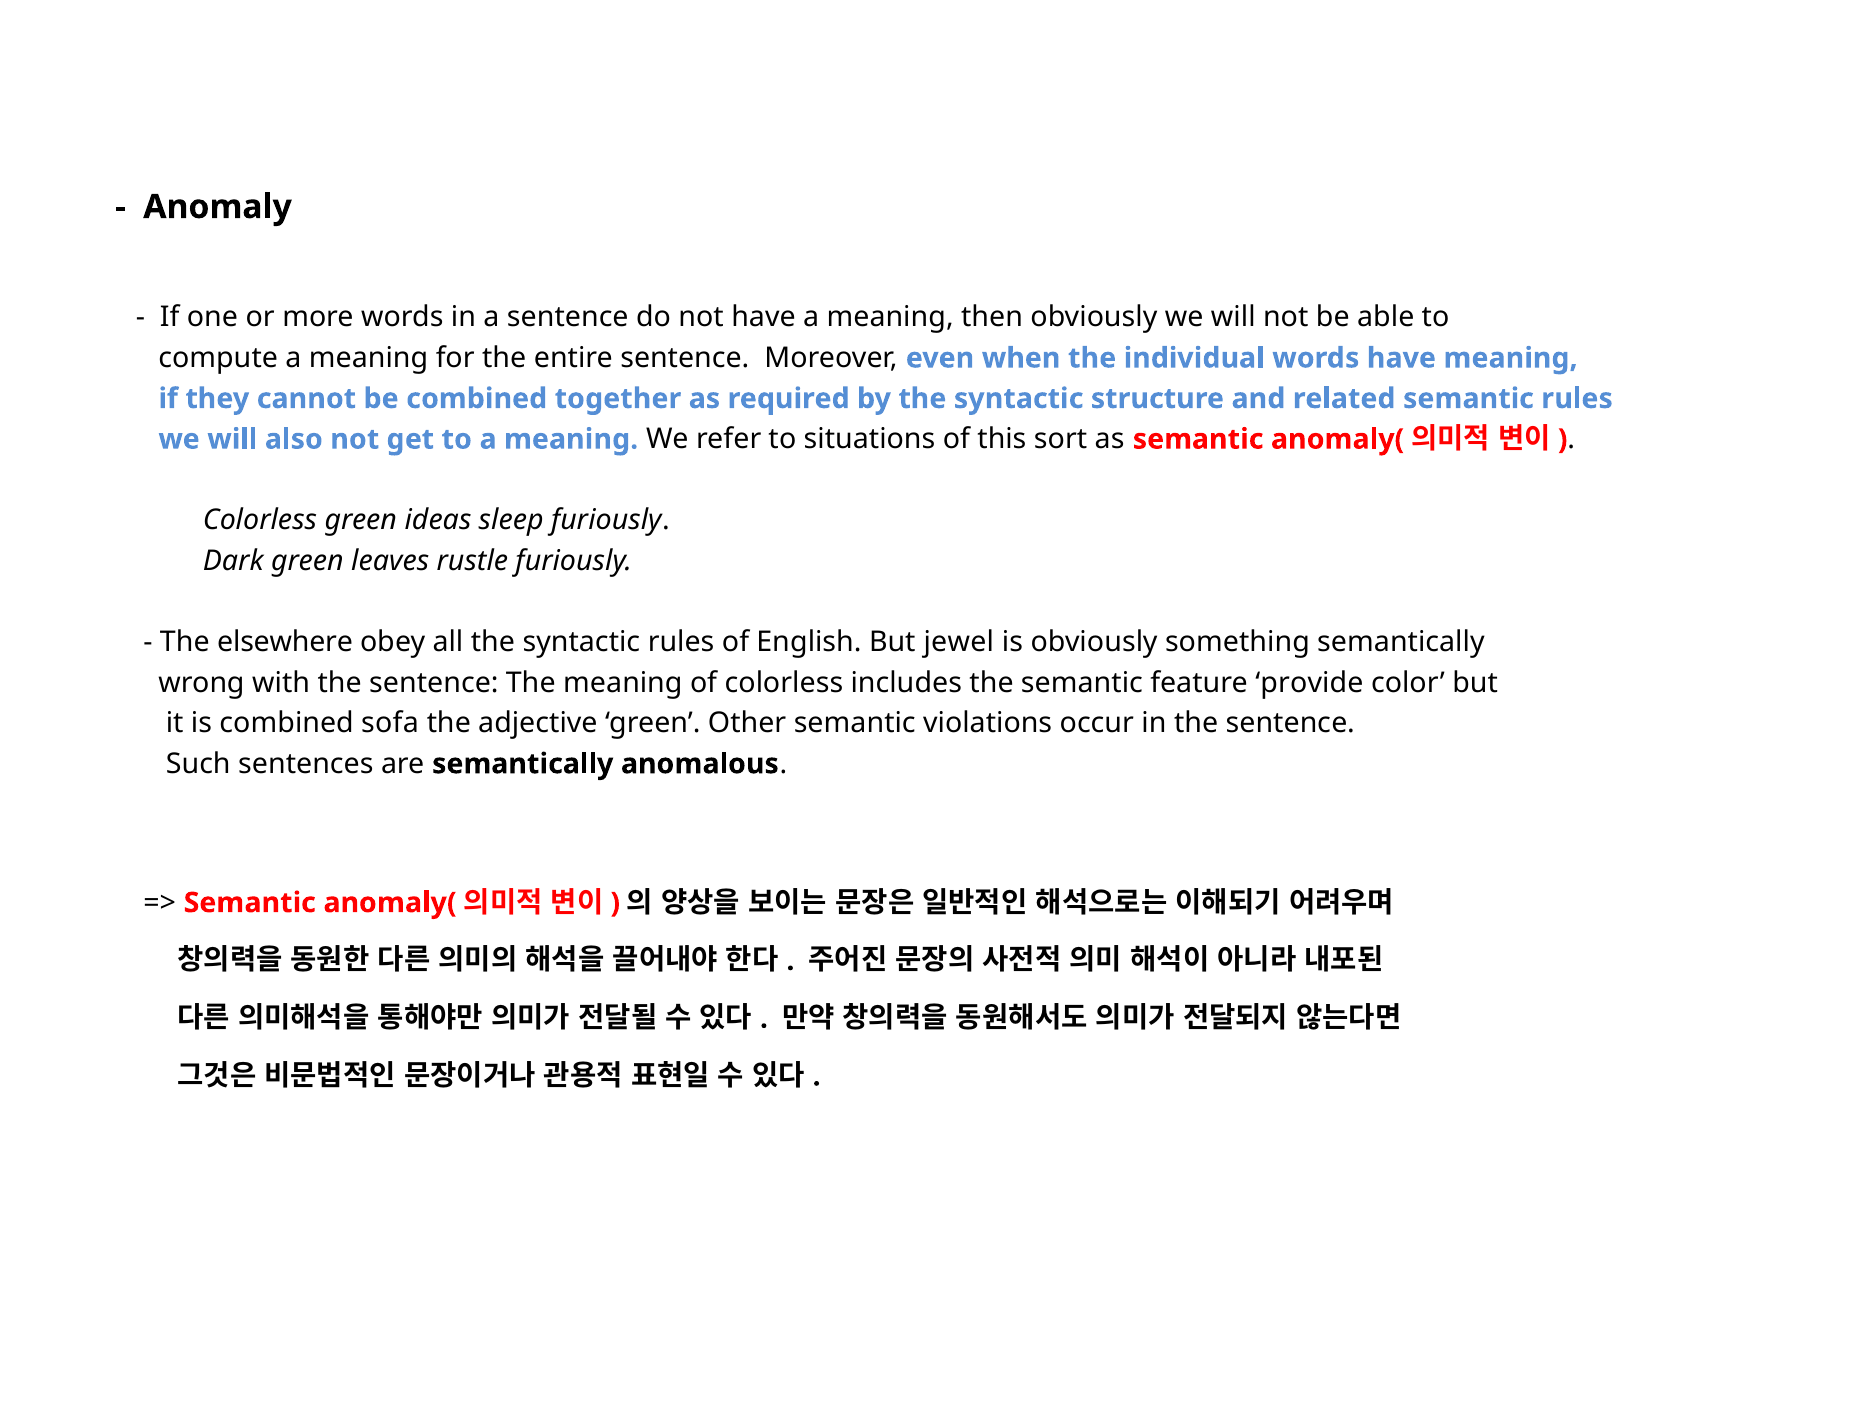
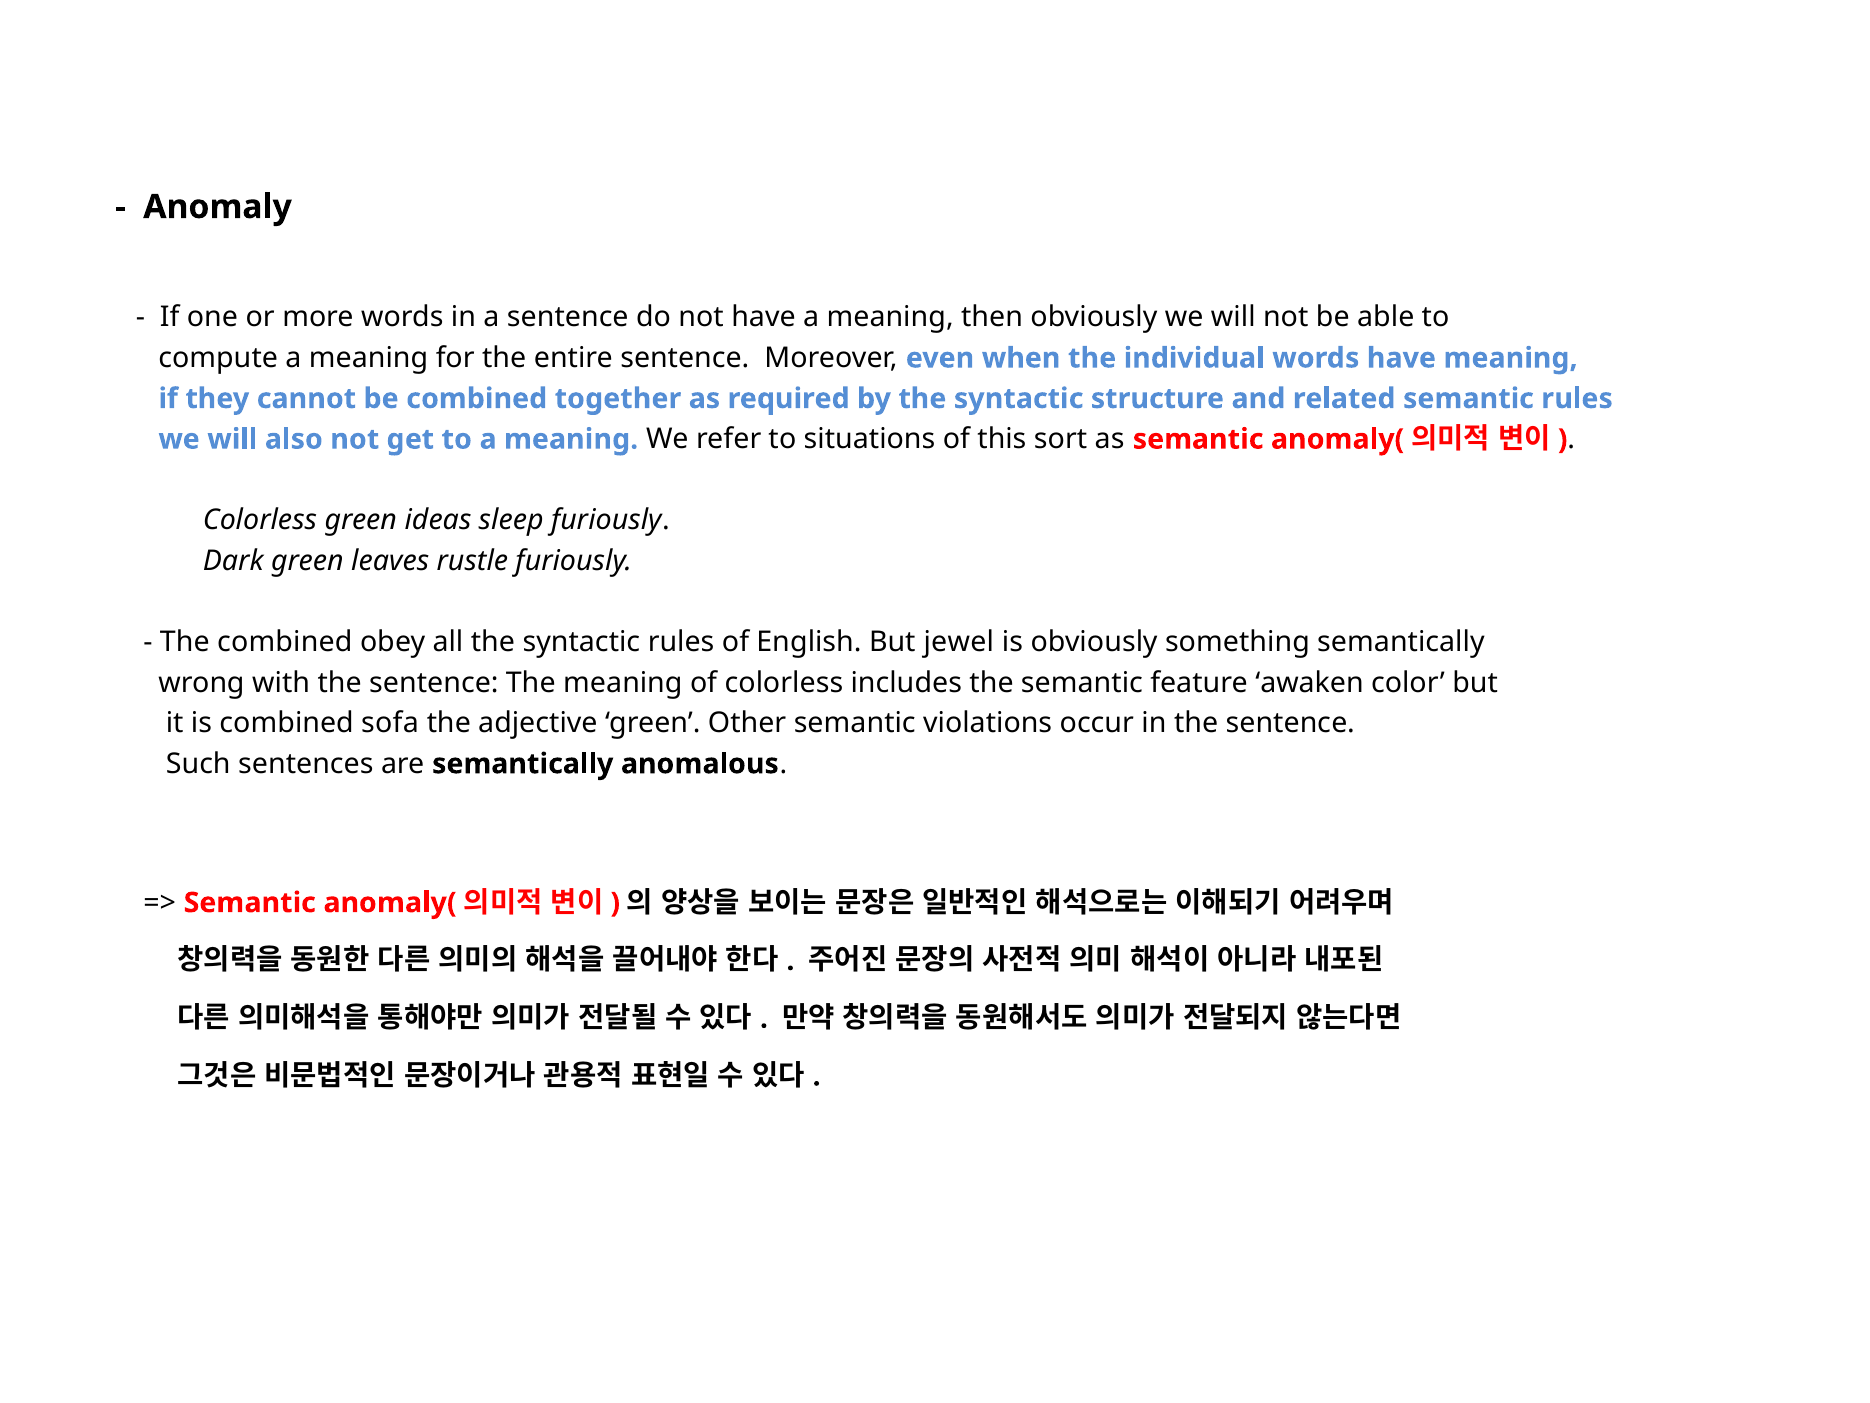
The elsewhere: elsewhere -> combined (285, 642)
provide: provide -> awaken (1309, 682)
